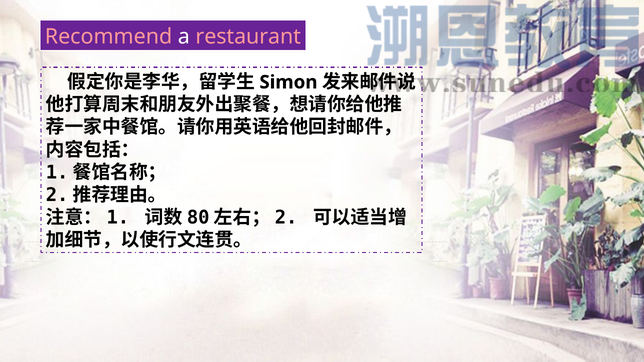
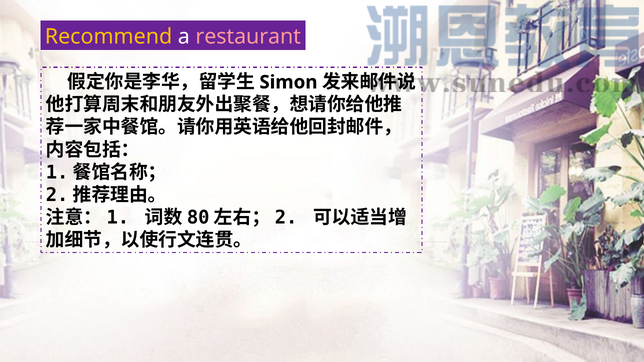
Recommend colour: pink -> yellow (109, 37)
